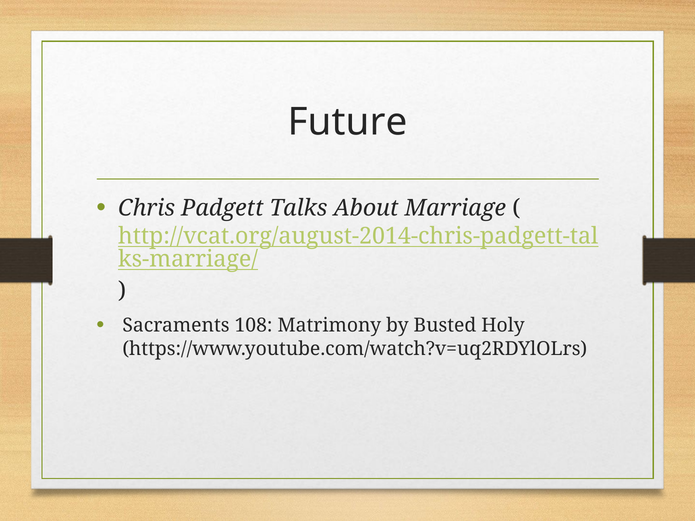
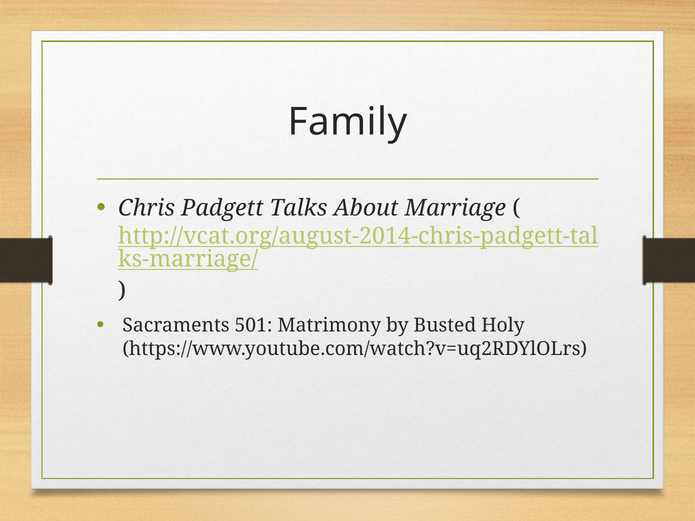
Future: Future -> Family (348, 122)
108: 108 -> 501 (254, 326)
